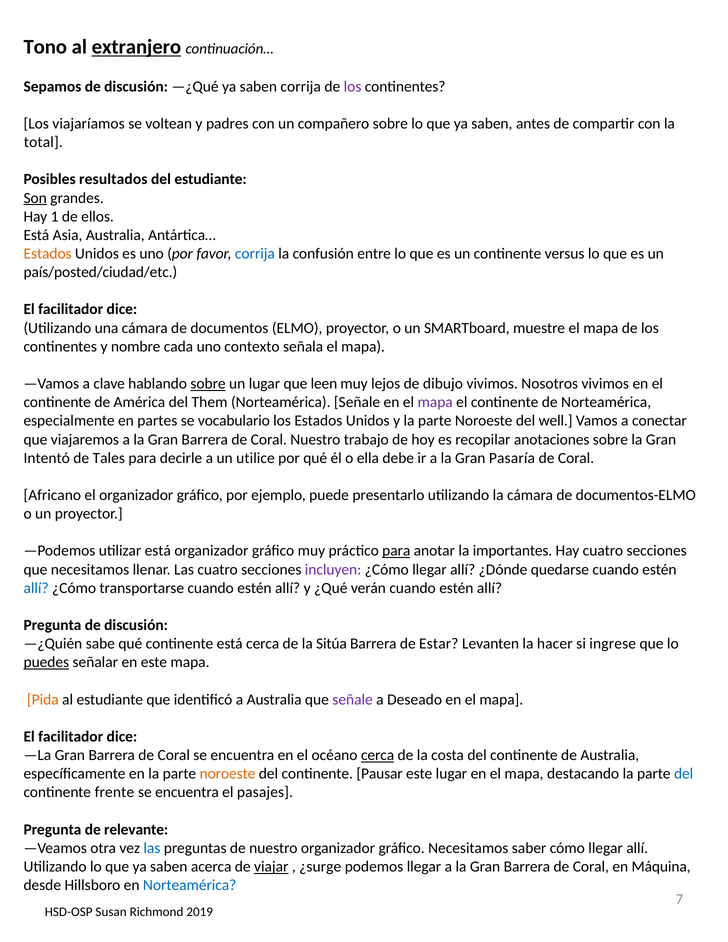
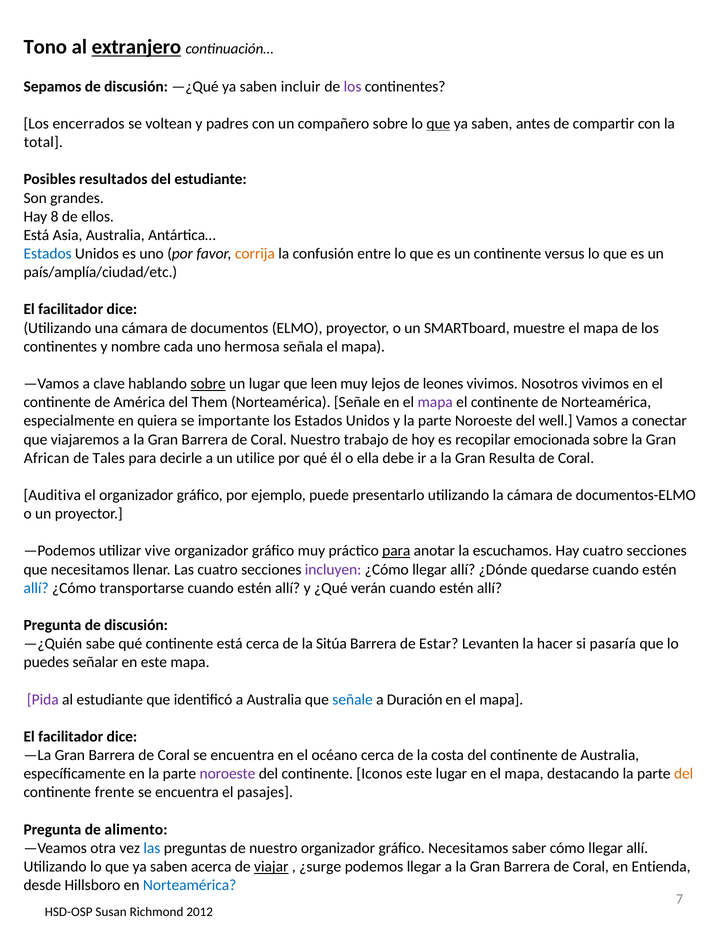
saben corrija: corrija -> incluir (301, 86)
viajaríamos: viajaríamos -> encerrados (88, 124)
que underline: none -> present (438, 124)
Son underline: present -> none (35, 198)
1: 1 -> 8 (55, 217)
Estados colour: orange -> blue (48, 254)
corrija colour: blue -> orange (255, 254)
país/posted/ciudad/etc: país/posted/ciudad/etc -> país/amplía/ciudad/etc (100, 272)
contexto: contexto -> hermosa (252, 347)
dibujo: dibujo -> leones (443, 384)
partes: partes -> quiera (157, 421)
vocabulario: vocabulario -> importante (234, 421)
anotaciones: anotaciones -> emocionada (552, 439)
Intentó: Intentó -> African (47, 458)
Pasaría: Pasaría -> Resulta (512, 458)
Africano: Africano -> Auditiva (52, 495)
utilizar está: está -> vive (158, 551)
importantes: importantes -> escuchamos (513, 551)
ingrese: ingrese -> pasaría (613, 644)
puedes underline: present -> none (46, 662)
Pida colour: orange -> purple (43, 700)
señale colour: purple -> blue (353, 700)
Deseado: Deseado -> Duración (415, 700)
cerca underline: present -> none (378, 755)
noroeste colour: orange -> purple (227, 774)
Pausar: Pausar -> Iconos (380, 774)
del colour: blue -> orange (684, 774)
relevante: relevante -> alimento (136, 830)
Máquina: Máquina -> Entienda (661, 867)
2019: 2019 -> 2012 (200, 912)
